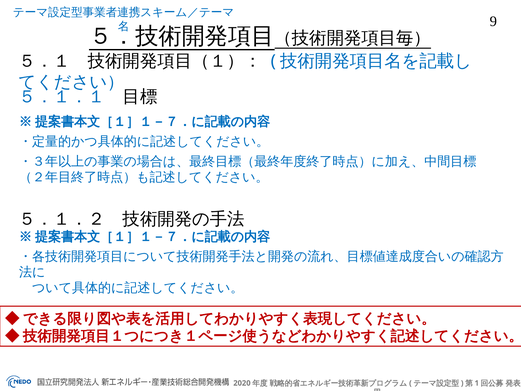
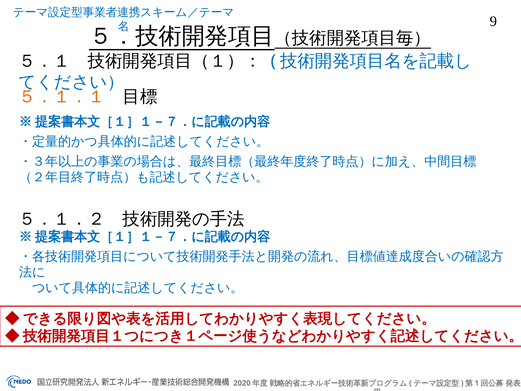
５．１．１ colour: blue -> orange (62, 97)
